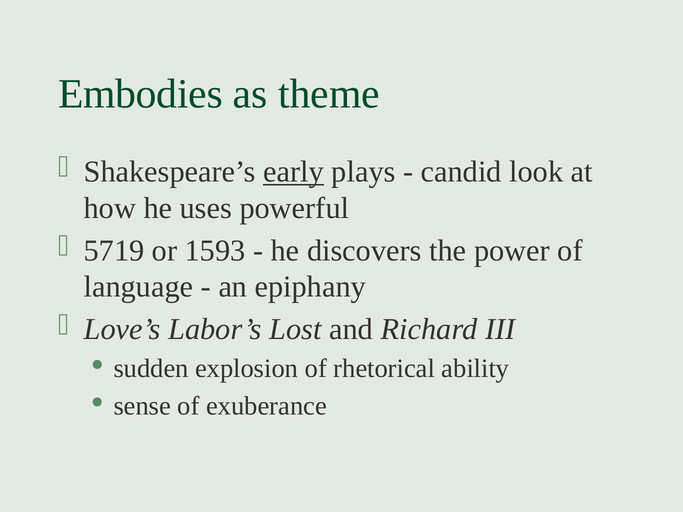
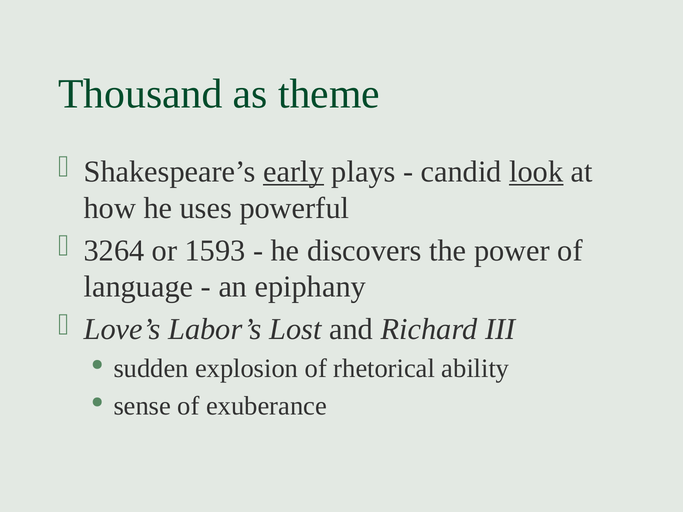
Embodies: Embodies -> Thousand (140, 94)
look underline: none -> present (536, 172)
5719: 5719 -> 3264 (114, 251)
